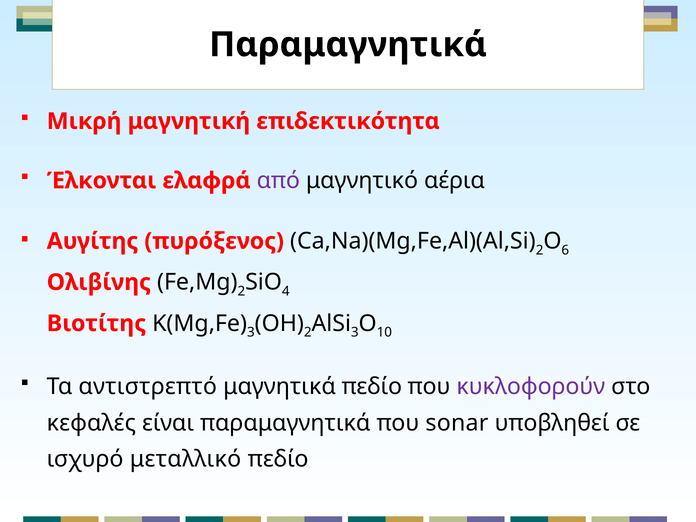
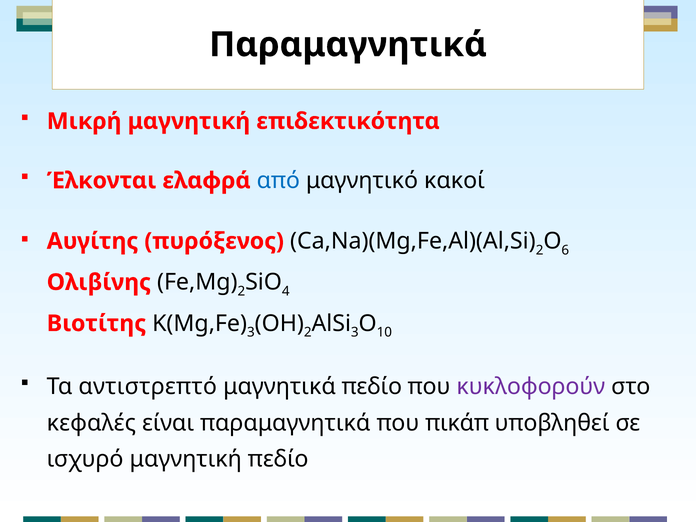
από colour: purple -> blue (278, 181)
αέρια: αέρια -> κακοί (454, 181)
sonar: sonar -> πικάπ (457, 423)
ισχυρό μεταλλικό: μεταλλικό -> μαγνητική (186, 459)
